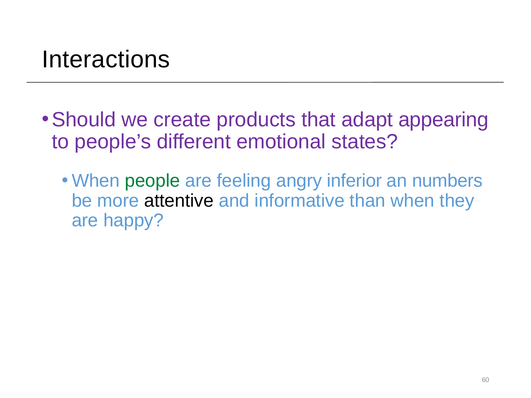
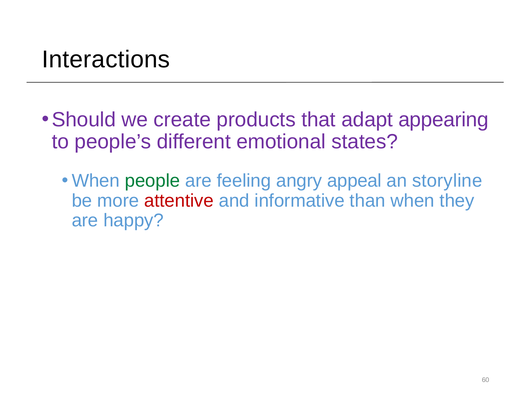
inferior: inferior -> appeal (354, 181)
numbers: numbers -> storyline (447, 181)
attentive colour: black -> red (179, 201)
